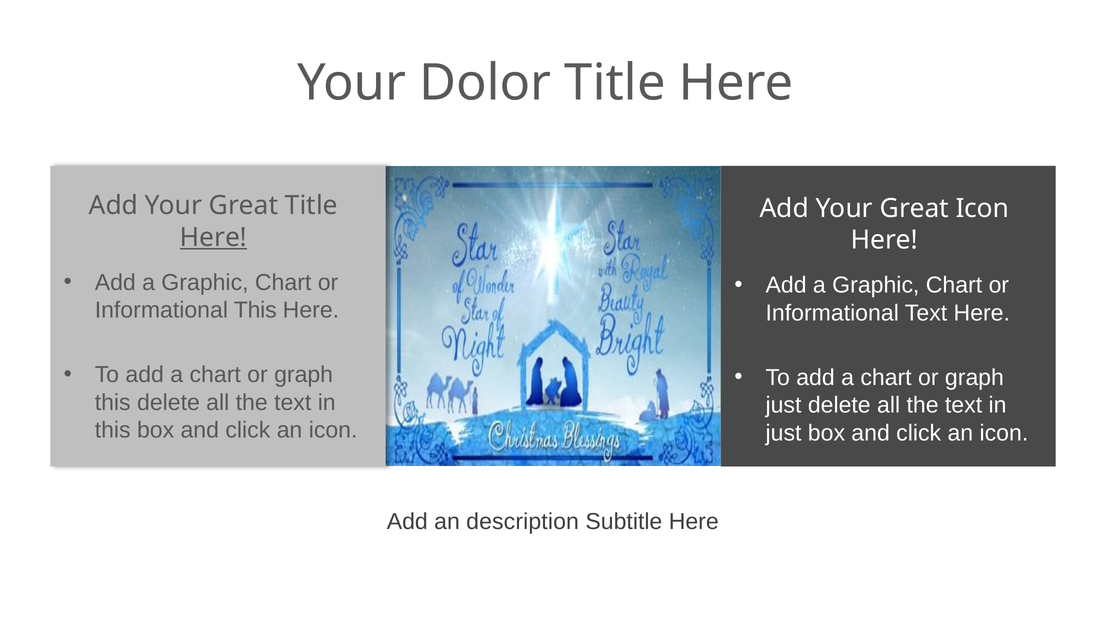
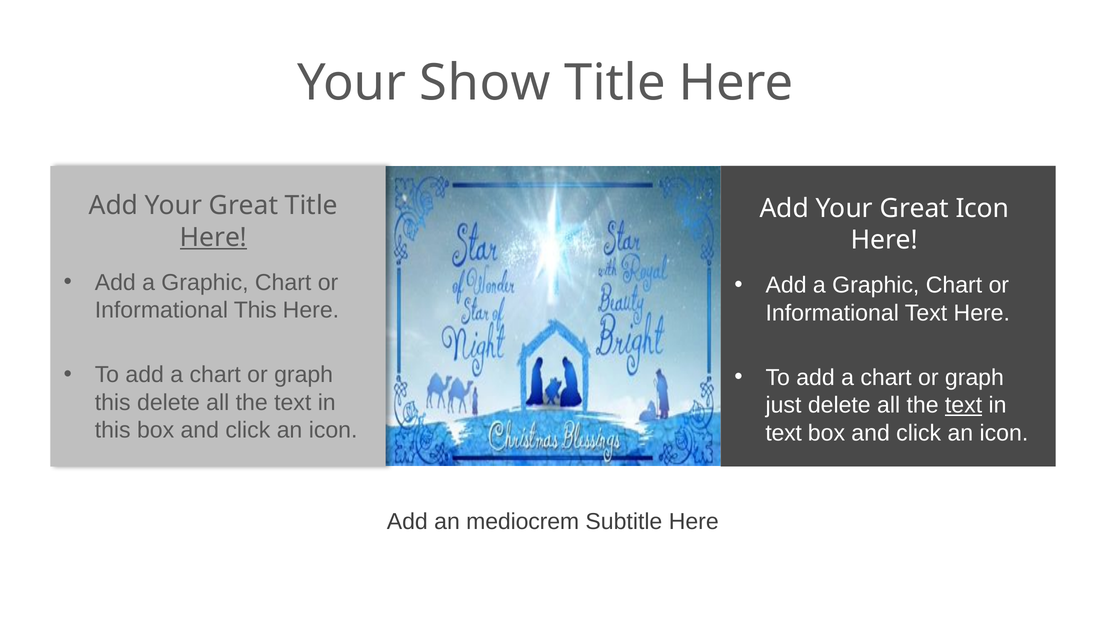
Dolor: Dolor -> Show (485, 83)
text underline: none -> present (964, 405)
just: just -> text (784, 433)
description: description -> mediocrem (523, 522)
